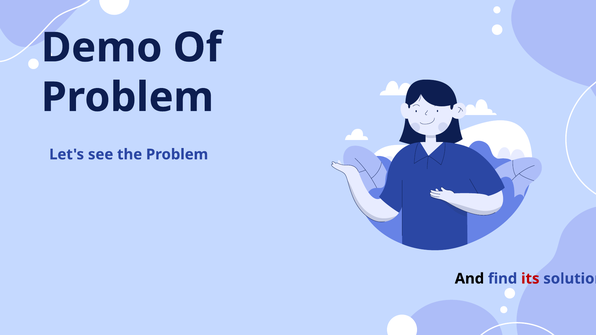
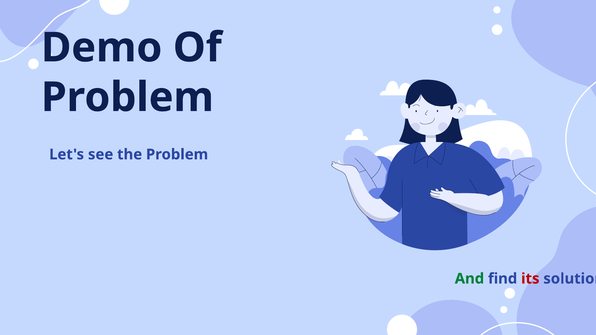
And colour: black -> green (469, 279)
